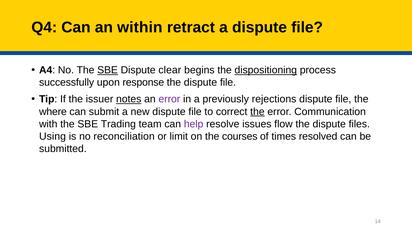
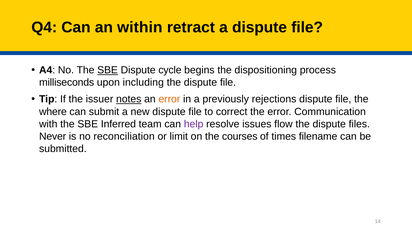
clear: clear -> cycle (170, 70)
dispositioning underline: present -> none (266, 70)
successfully: successfully -> milliseconds (67, 82)
response: response -> including (143, 82)
error colour: purple -> orange (169, 99)
the underline: present -> none (257, 112)
Trading: Trading -> Inferred (118, 124)
Using: Using -> Never (53, 136)
resolved: resolved -> filename (318, 136)
